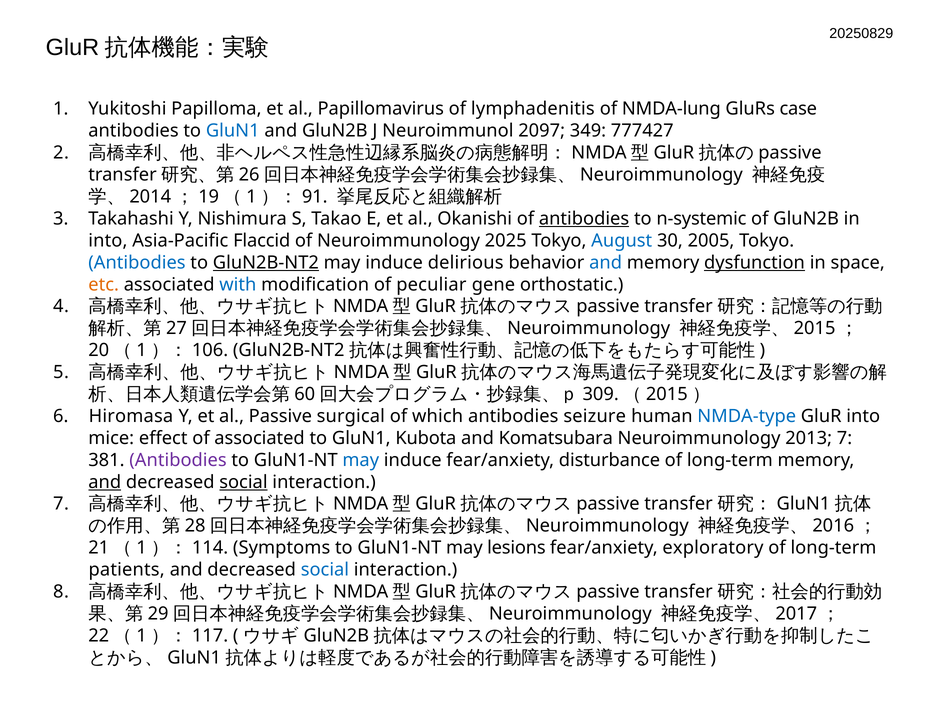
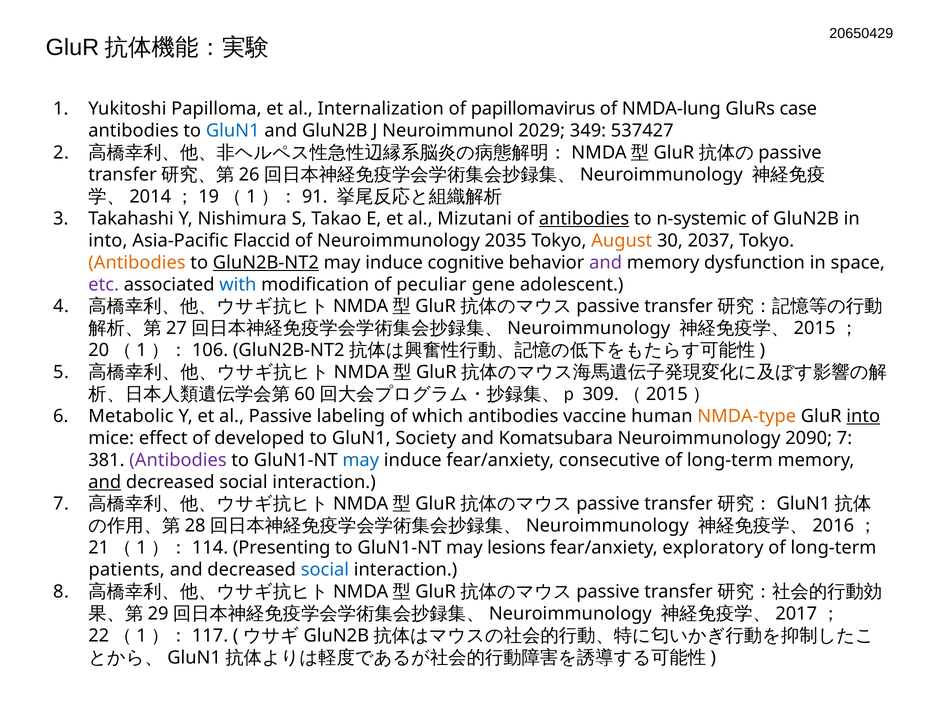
20250829: 20250829 -> 20650429 (861, 34)
Papillomavirus: Papillomavirus -> Internalization (381, 109)
lymphadenitis: lymphadenitis -> papillomavirus (533, 109)
2097: 2097 -> 2029 (542, 131)
777427: 777427 -> 537427 (642, 131)
Okanishi: Okanishi -> Mizutani (475, 219)
2025: 2025 -> 2035 (506, 241)
August colour: blue -> orange (622, 241)
2005: 2005 -> 2037 (711, 241)
Antibodies colour: blue -> orange (137, 263)
delirious: delirious -> cognitive (466, 263)
and colour: blue -> purple (606, 263)
dysfunction underline: present -> none (755, 263)
etc colour: orange -> purple (104, 284)
orthostatic: orthostatic -> adolescent (572, 284)
Hiromasa: Hiromasa -> Metabolic (131, 416)
surgical: surgical -> labeling (351, 416)
seizure: seizure -> vaccine (595, 416)
NMDA-type colour: blue -> orange (747, 416)
into underline: none -> present (863, 416)
of associated: associated -> developed (259, 438)
Kubota: Kubota -> Society (426, 438)
2013: 2013 -> 2090 (809, 438)
disturbance: disturbance -> consecutive (609, 460)
social underline: present -> none (243, 482)
Symptoms: Symptoms -> Presenting (282, 548)
